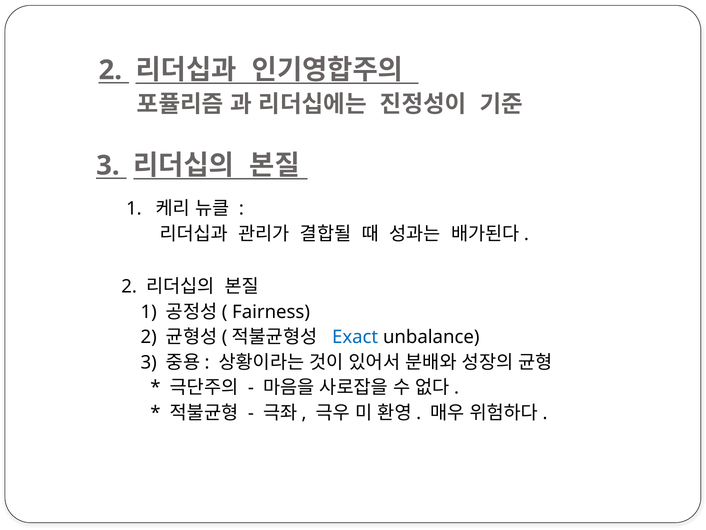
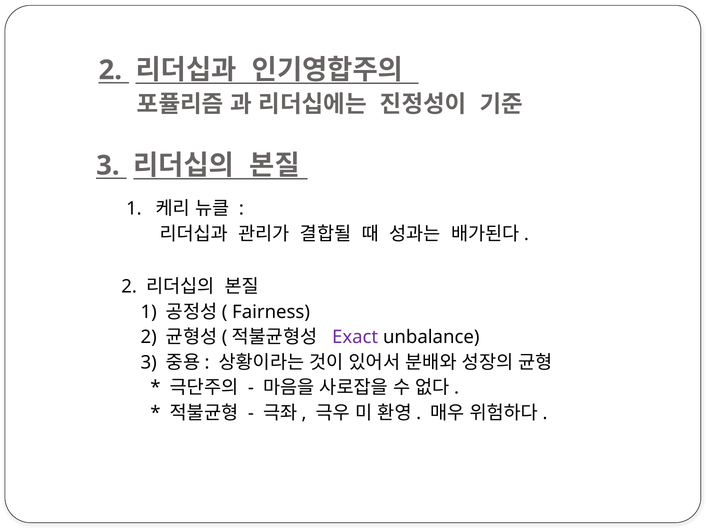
Exact colour: blue -> purple (355, 337)
